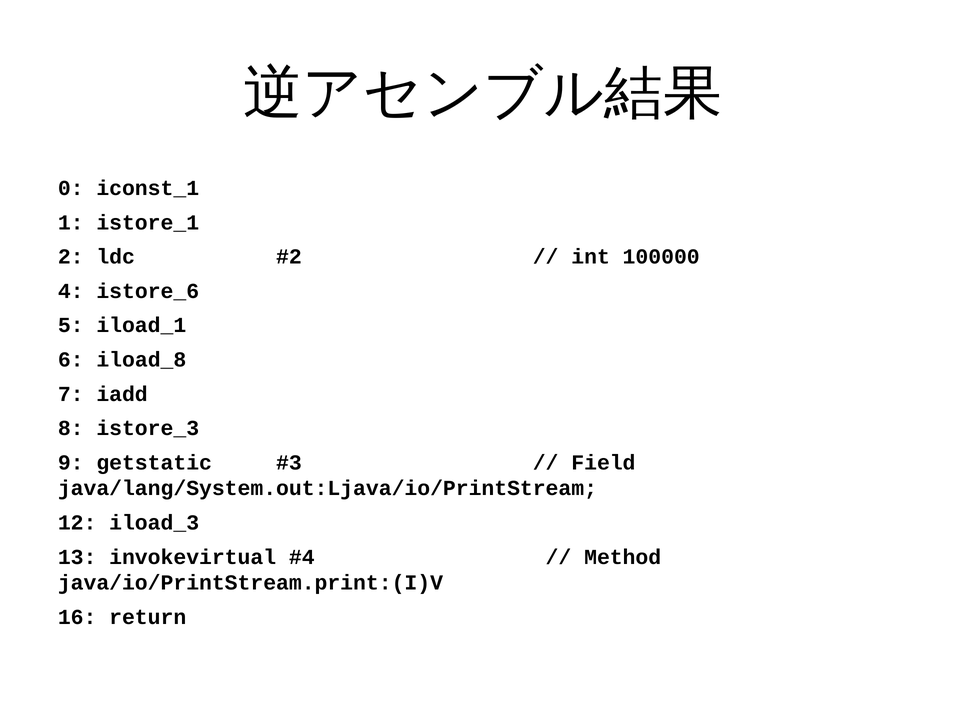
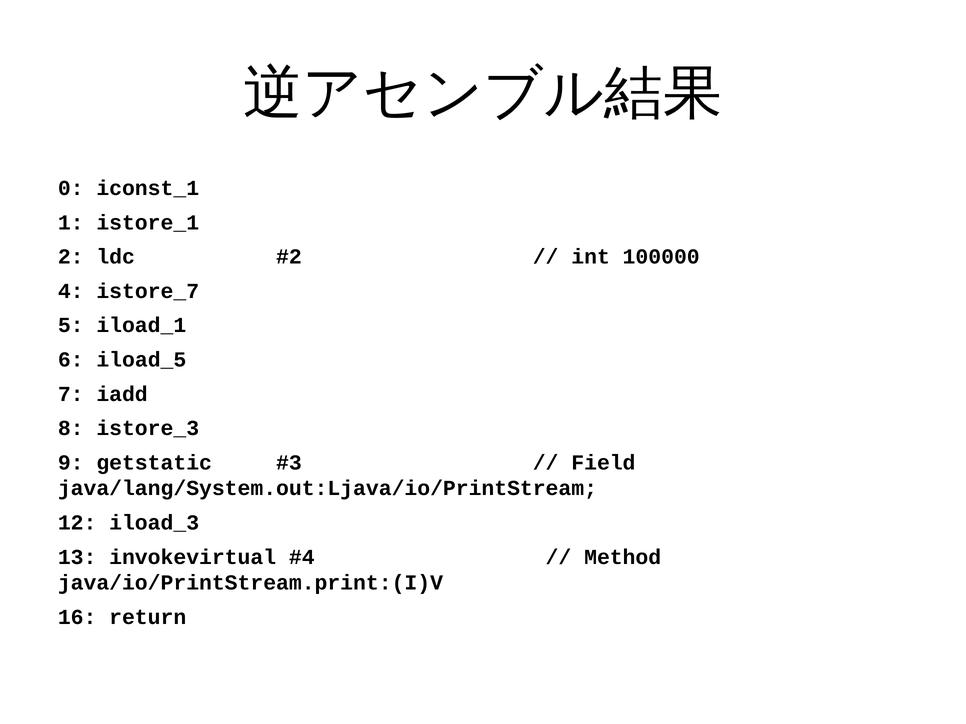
istore_6: istore_6 -> istore_7 (148, 291)
iload_8: iload_8 -> iload_5 (141, 360)
